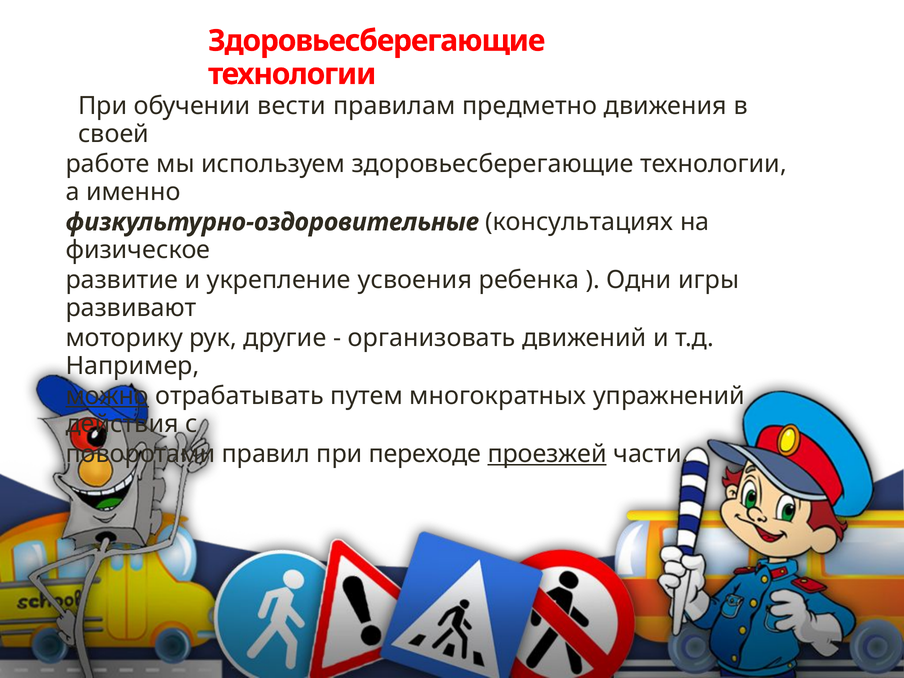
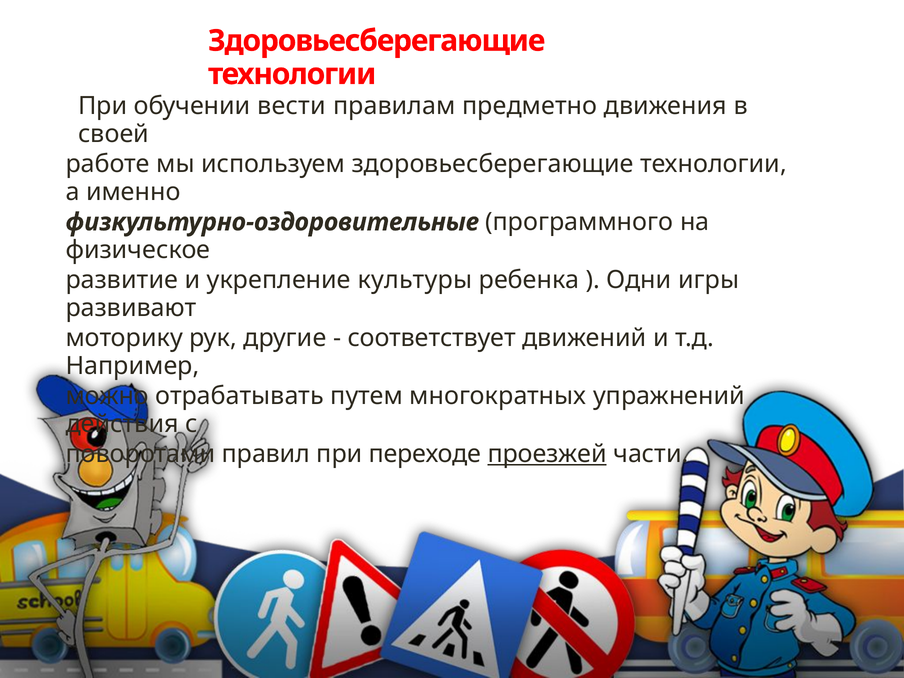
консультациях: консультациях -> программного (579, 222)
усвоения: усвоения -> культуры (415, 280)
организовать: организовать -> соответствует (432, 338)
можно underline: present -> none (107, 396)
